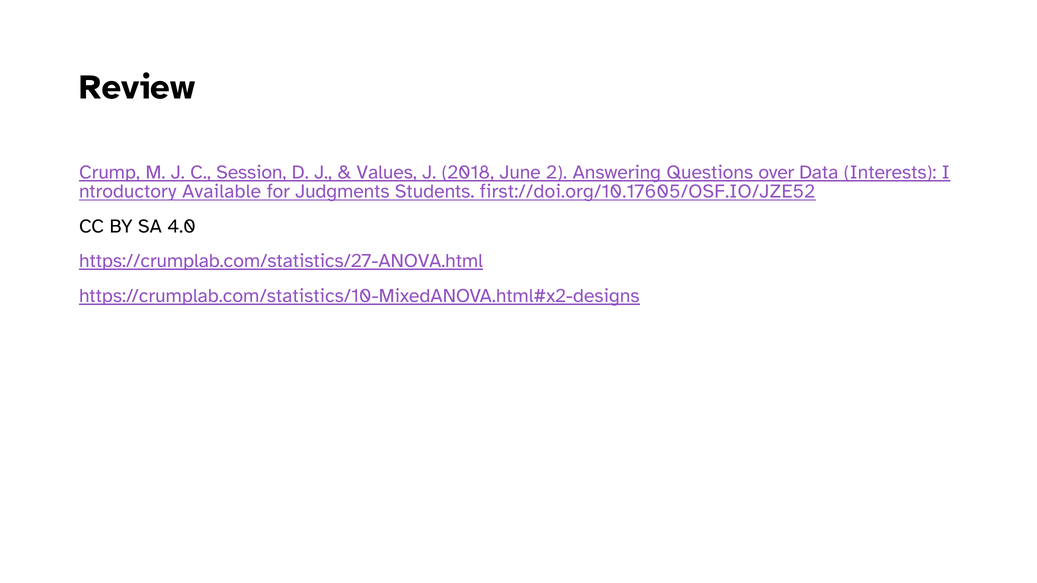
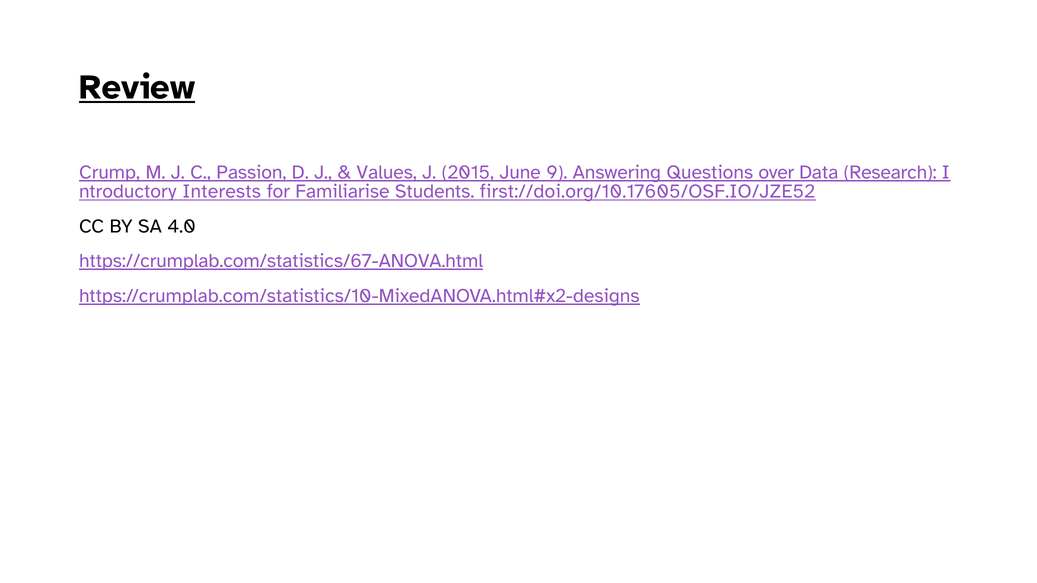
Review underline: none -> present (137, 87)
Session: Session -> Passion (251, 172)
2018: 2018 -> 2015 (468, 172)
2: 2 -> 9 (557, 172)
Interests: Interests -> Research (890, 172)
Available: Available -> Interests (222, 192)
Judgments: Judgments -> Familiarise (342, 192)
https://crumplab.com/statistics/27-ANOVA.html: https://crumplab.com/statistics/27-ANOVA.html -> https://crumplab.com/statistics/67-ANOVA.html (281, 261)
